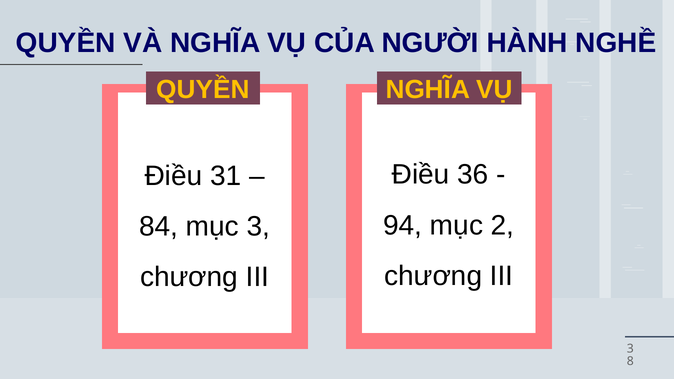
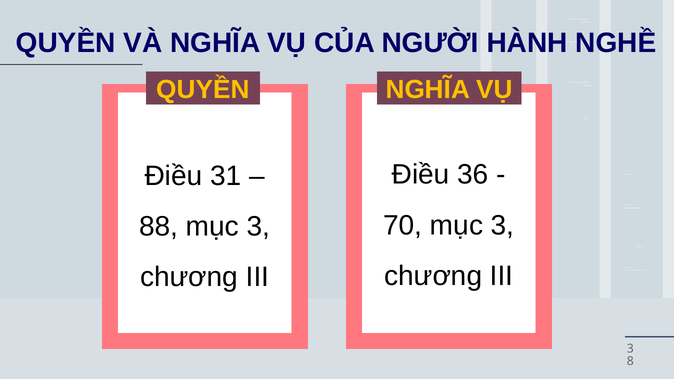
94: 94 -> 70 (403, 225)
2: 2 -> 3 (503, 225)
84: 84 -> 88 (159, 227)
